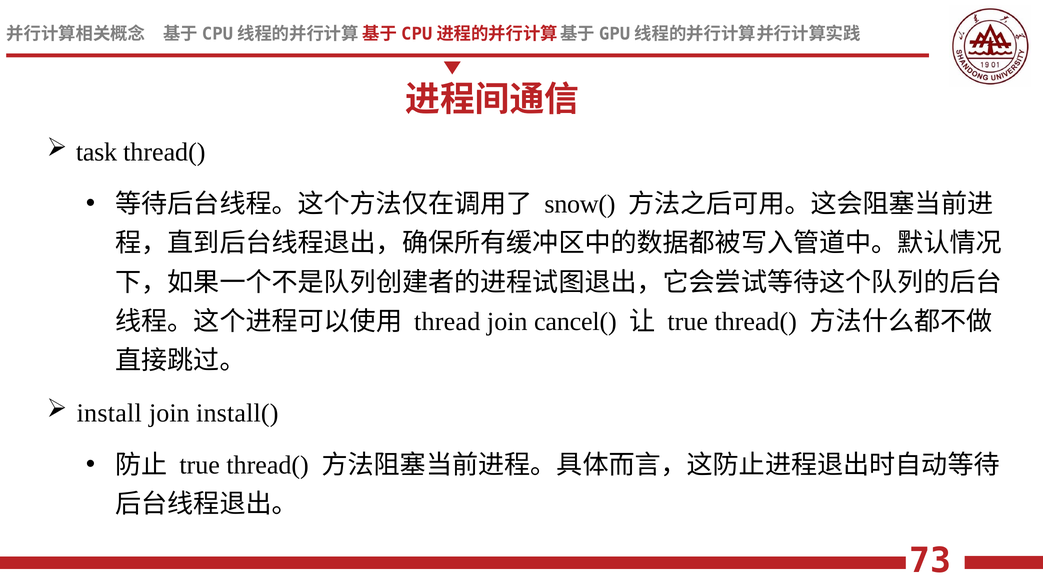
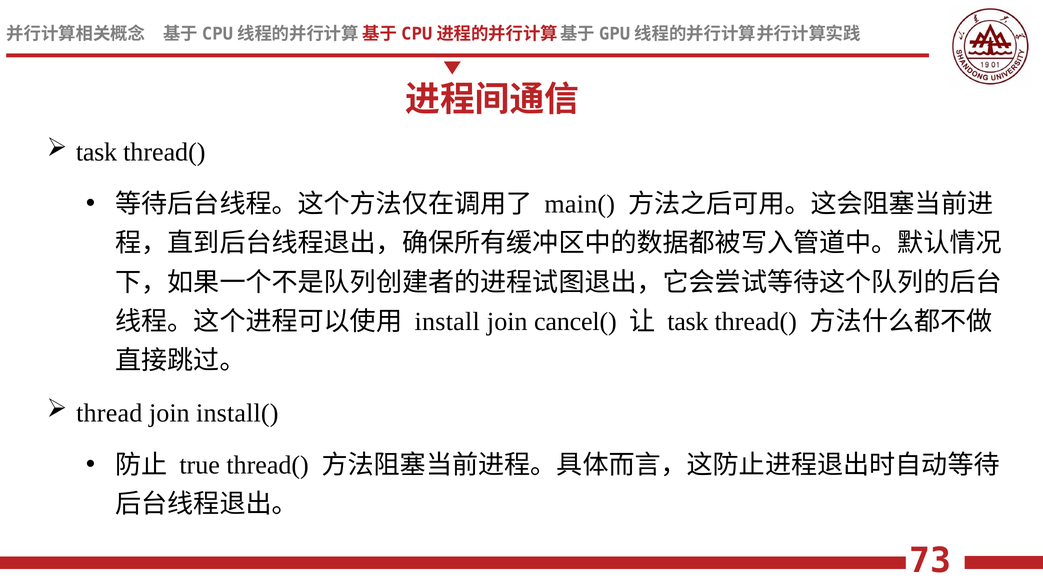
snow(: snow( -> main( (580, 204)
thread: thread -> install (447, 321)
true: true -> task (688, 321)
install: install -> thread (109, 413)
